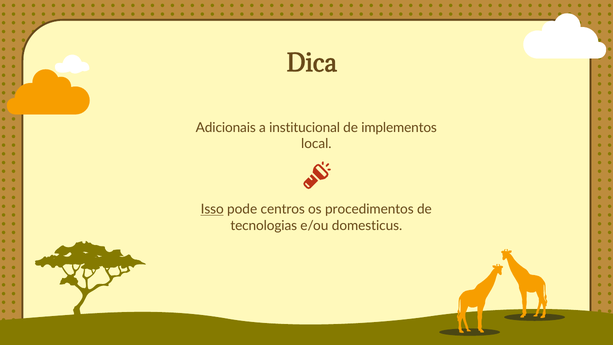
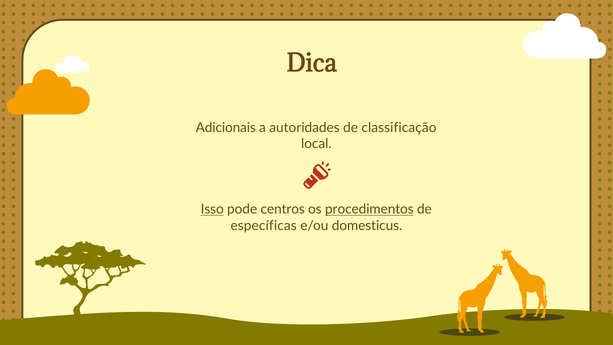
institucional: institucional -> autoridades (305, 128)
implementos: implementos -> classificação (399, 128)
procedimentos underline: none -> present (369, 209)
tecnologias: tecnologias -> específicas (264, 226)
